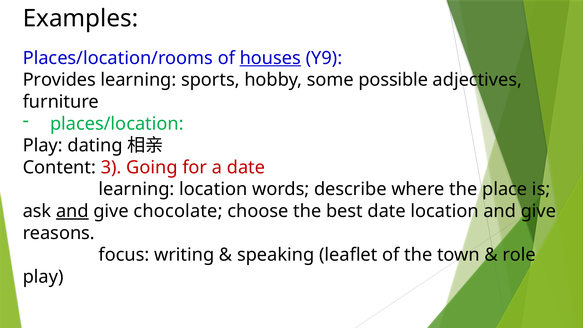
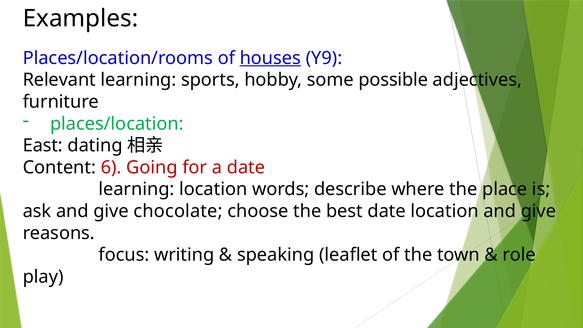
Provides: Provides -> Relevant (59, 80)
Play: Play -> East (43, 146)
3: 3 -> 6 (111, 167)
and underline: present -> none (72, 211)
